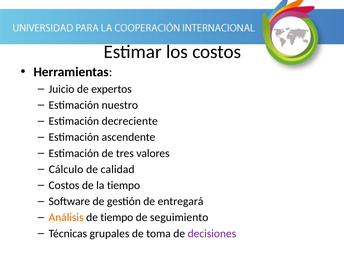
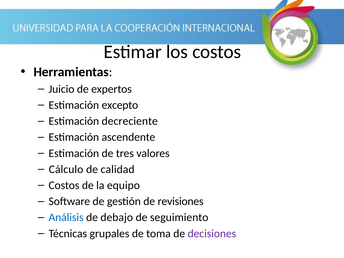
nuestro: nuestro -> excepto (120, 105)
la tiempo: tiempo -> equipo (123, 185)
entregará: entregará -> revisiones (181, 201)
Análisis colour: orange -> blue (66, 217)
de tiempo: tiempo -> debajo (117, 217)
